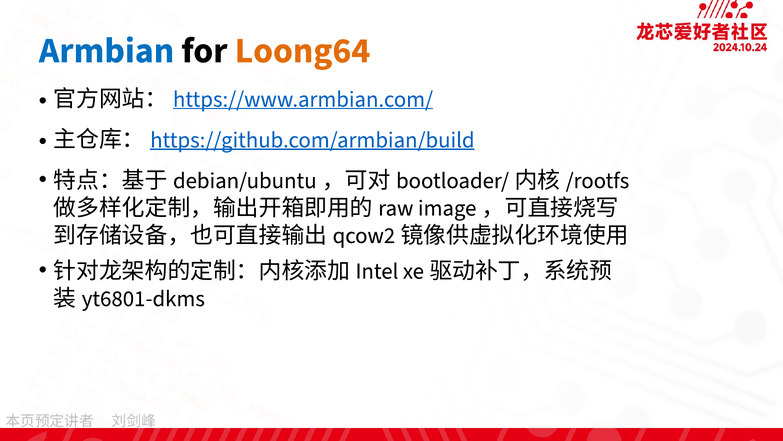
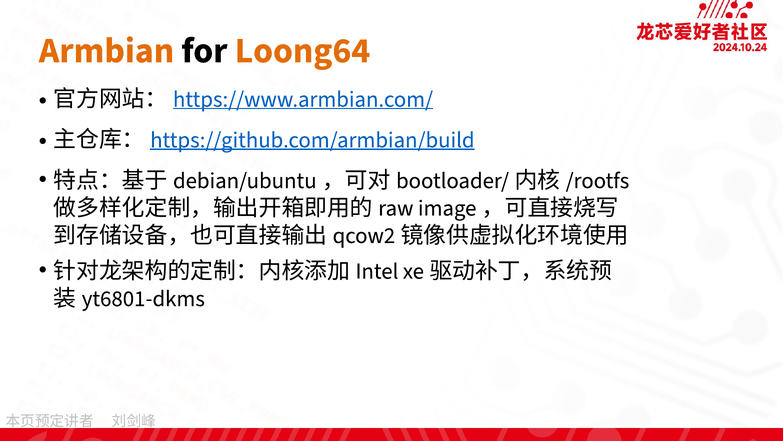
Armbian colour: blue -> orange (107, 50)
